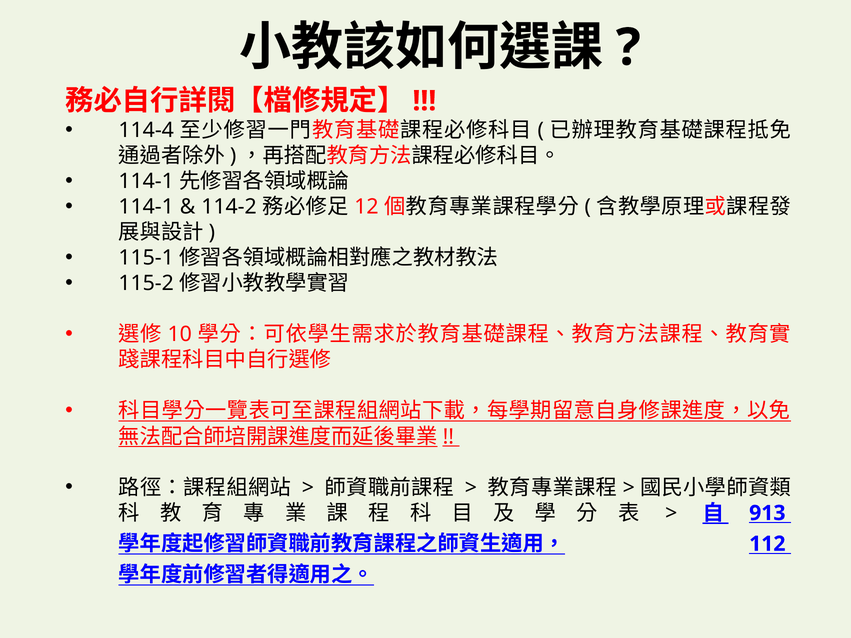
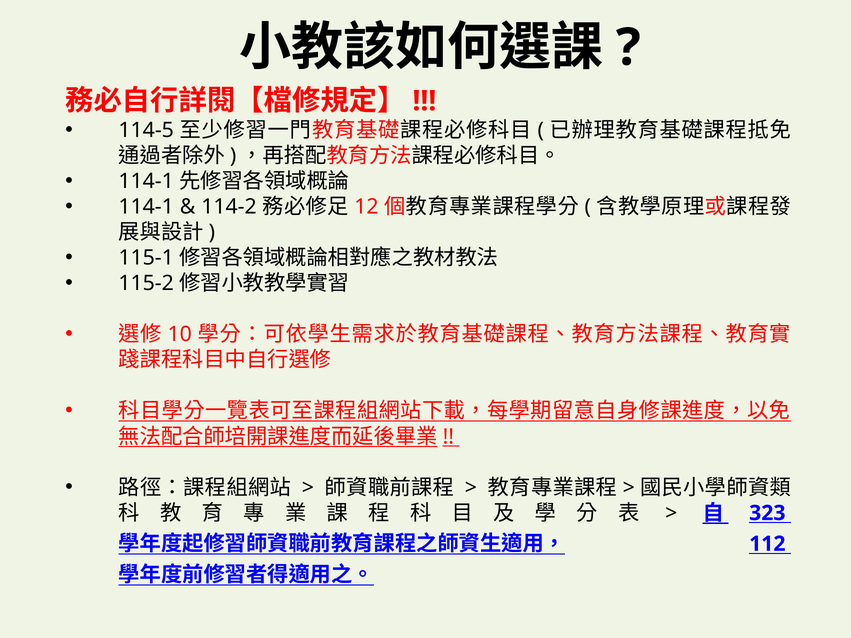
114-4: 114-4 -> 114-5 (146, 130)
913: 913 -> 323 (767, 513)
